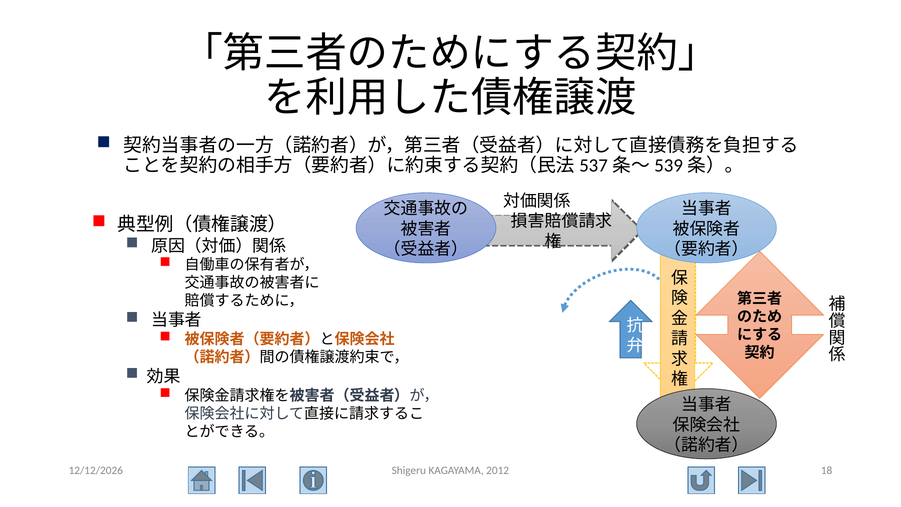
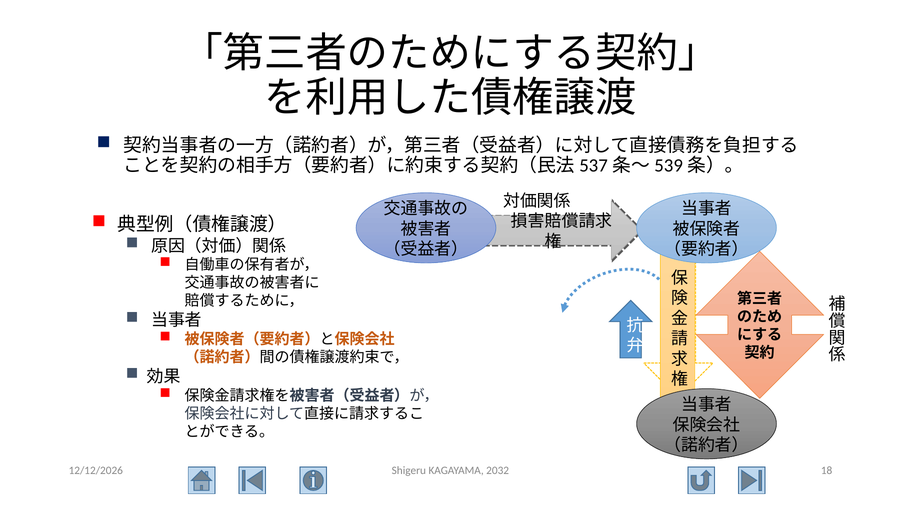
2012: 2012 -> 2032 (498, 470)
